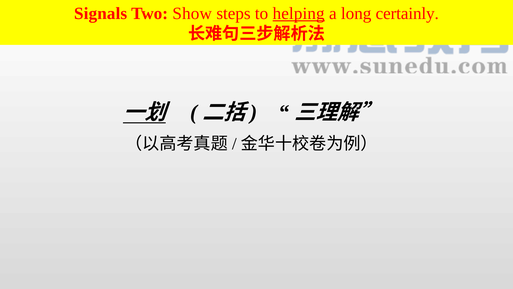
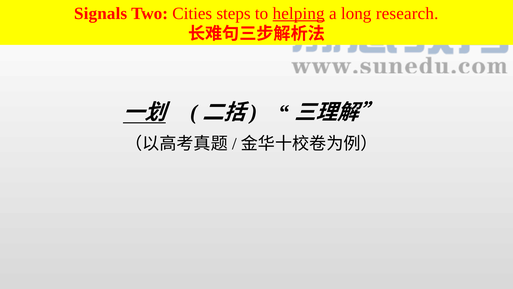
Show: Show -> Cities (192, 13)
certainly: certainly -> research (407, 13)
